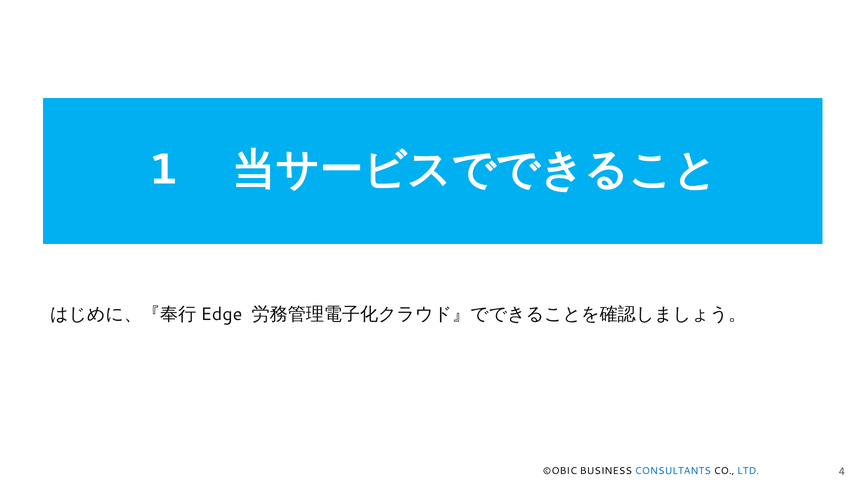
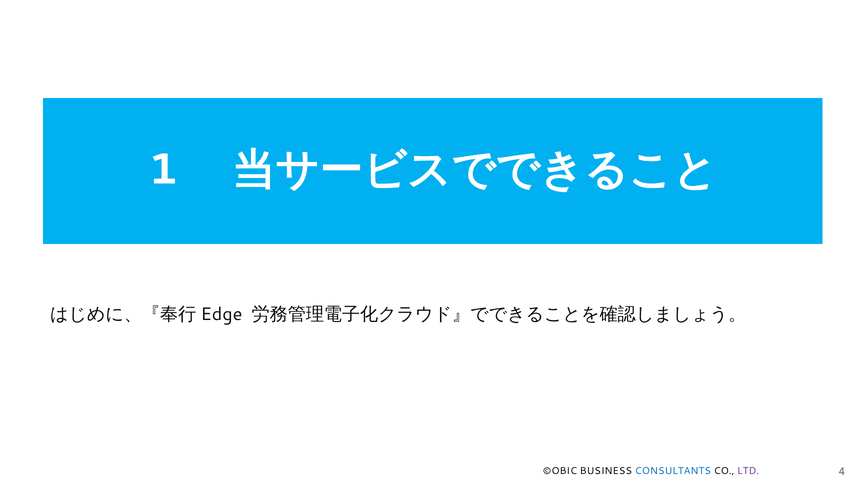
LTD colour: blue -> purple (748, 471)
